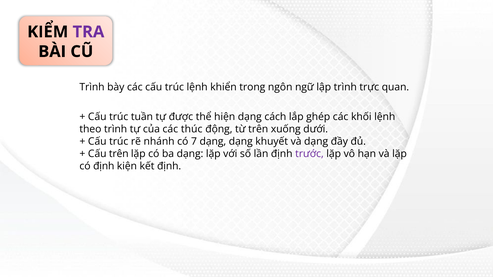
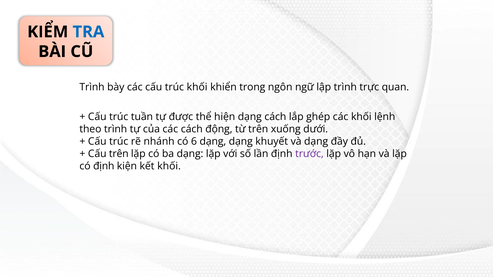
TRA colour: purple -> blue (88, 32)
trúc lệnh: lệnh -> khối (197, 87)
các thúc: thúc -> cách (192, 129)
7: 7 -> 6 (194, 142)
kết định: định -> khối (169, 166)
